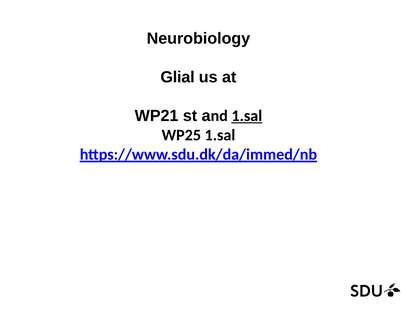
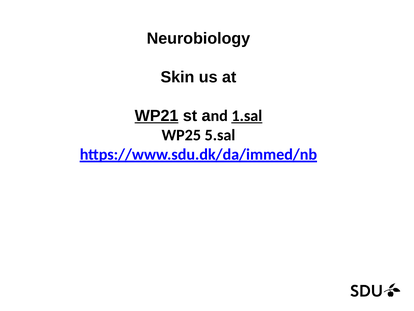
Glial: Glial -> Skin (177, 77)
WP21 underline: none -> present (157, 116)
WP25 1.sal: 1.sal -> 5.sal (220, 135)
